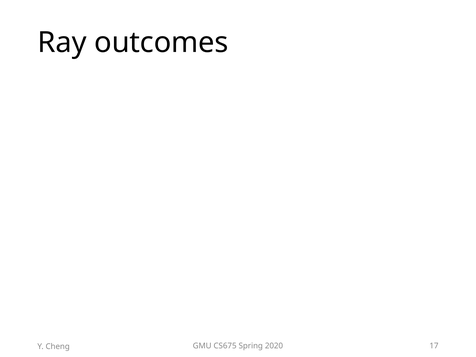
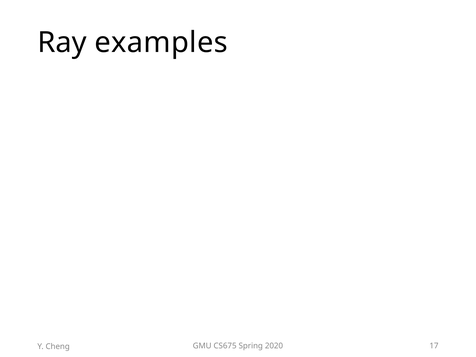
outcomes: outcomes -> examples (161, 42)
